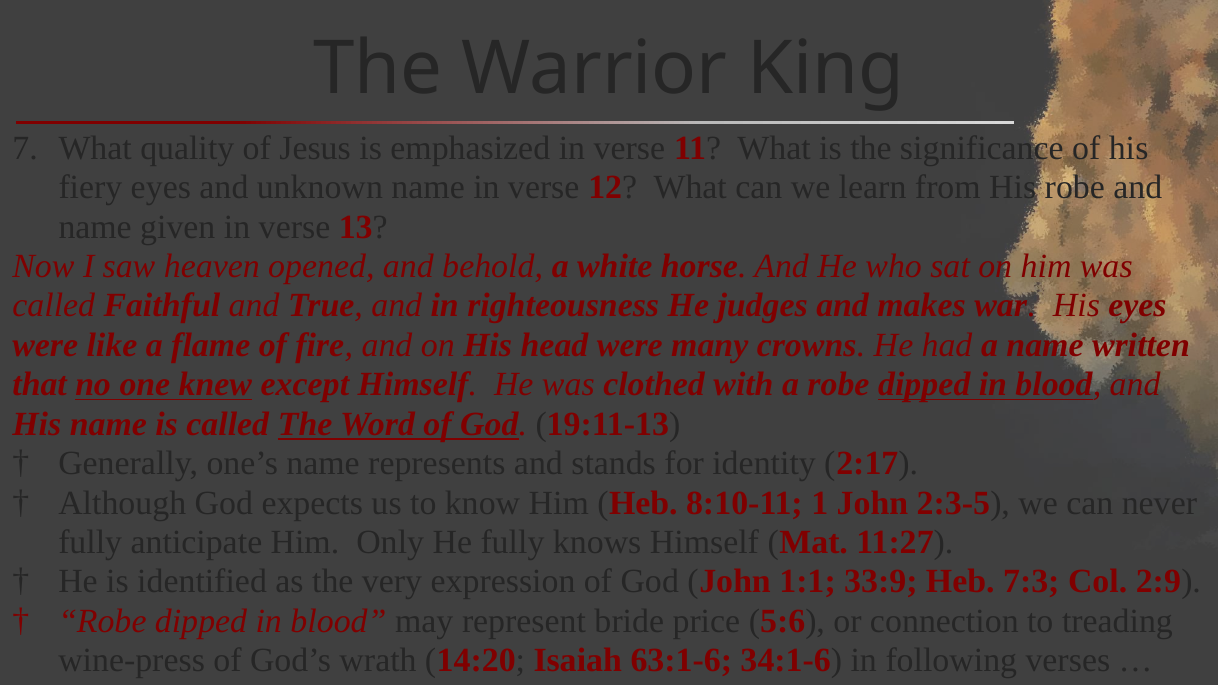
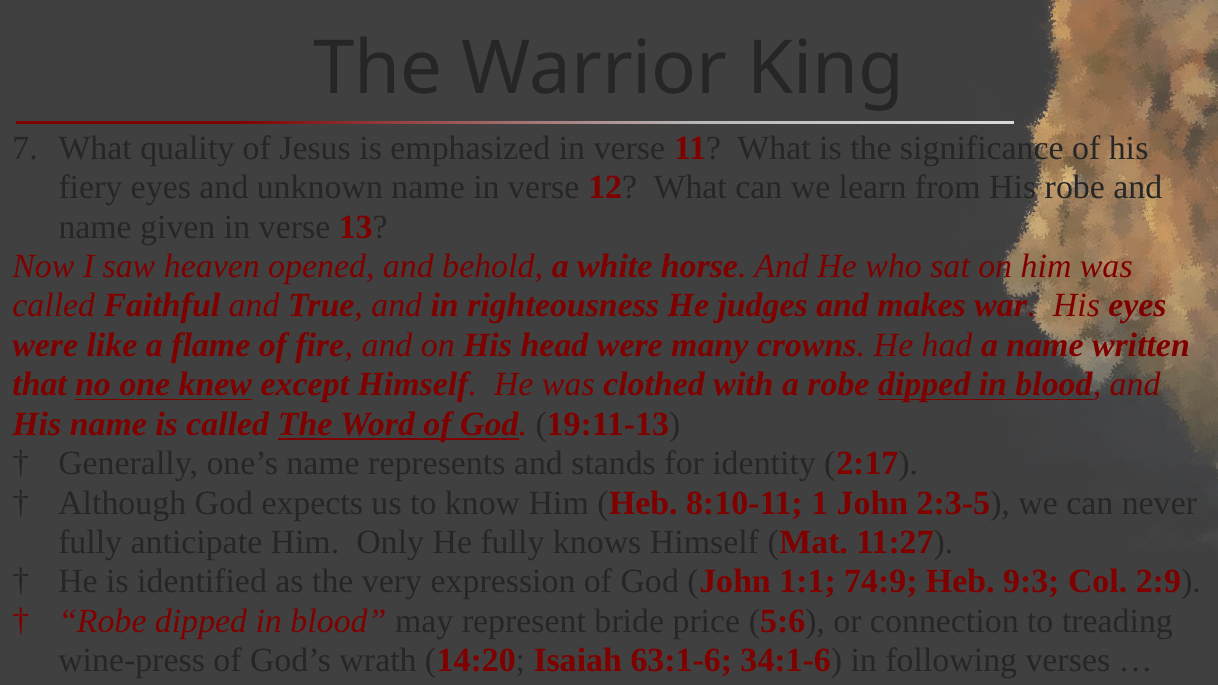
33:9: 33:9 -> 74:9 (881, 582)
7:3: 7:3 -> 9:3 (1031, 582)
